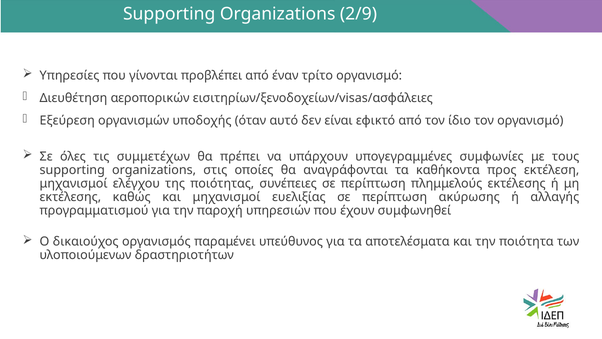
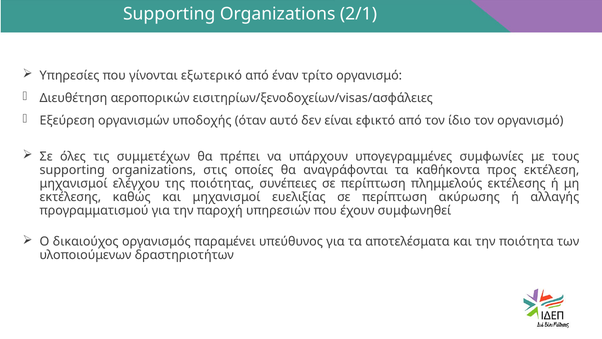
2/9: 2/9 -> 2/1 (358, 14)
προβλέπει: προβλέπει -> εξωτερικό (211, 75)
